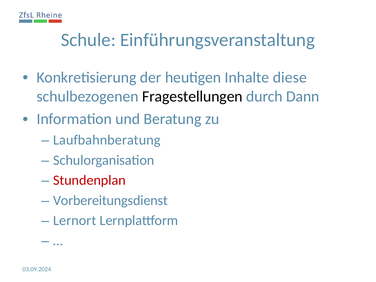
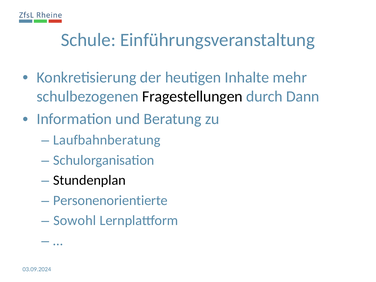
diese: diese -> mehr (290, 77)
Stundenplan colour: red -> black (89, 180)
Vorbereitungsdienst: Vorbereitungsdienst -> Personenorientierte (110, 200)
Lernort: Lernort -> Sowohl (75, 221)
